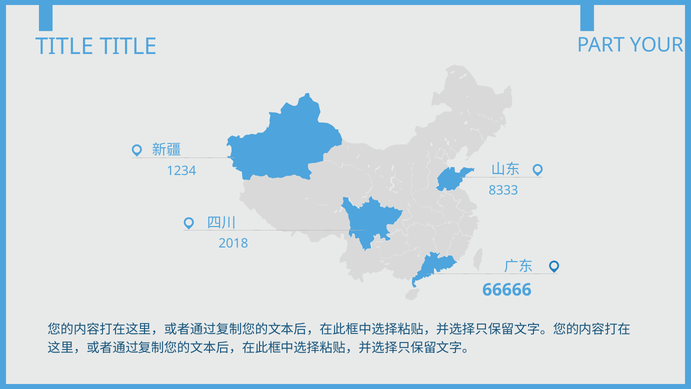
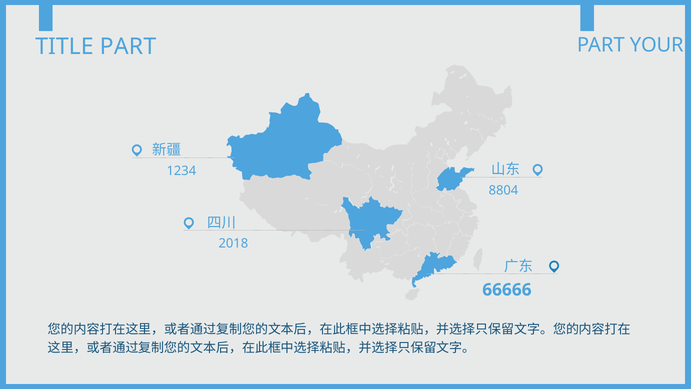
TITLE TITLE: TITLE -> PART (128, 47)
8333: 8333 -> 8804 (503, 190)
